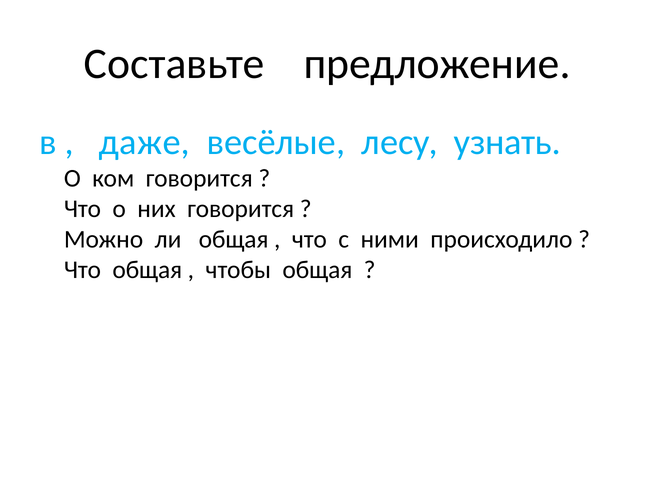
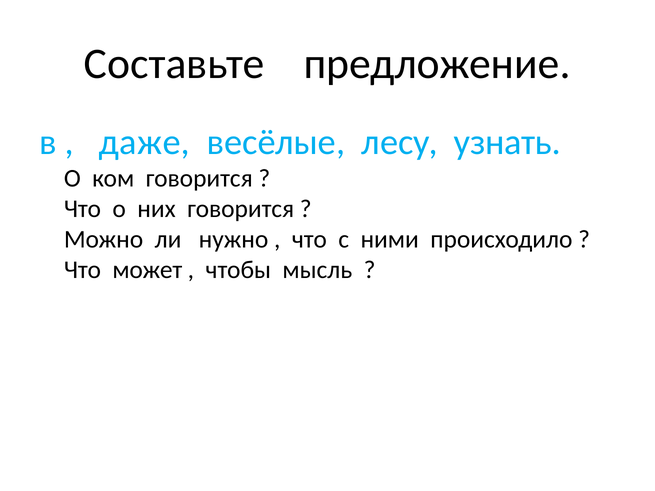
ли общая: общая -> нужно (234, 240)
Что общая: общая -> может (147, 270)
чтобы общая: общая -> мысль (317, 270)
